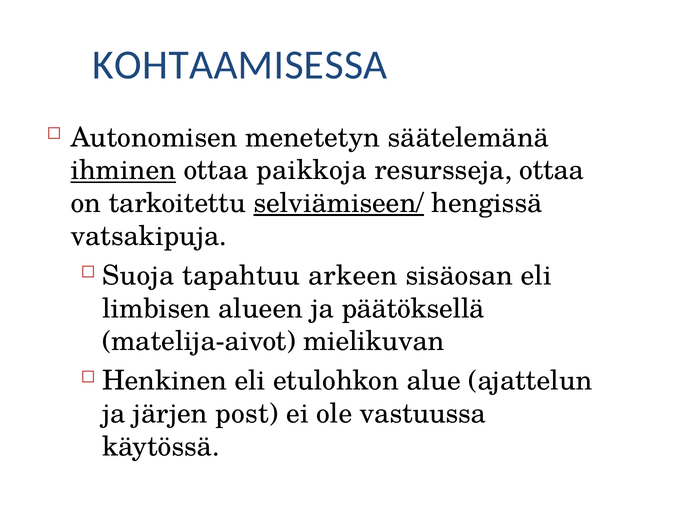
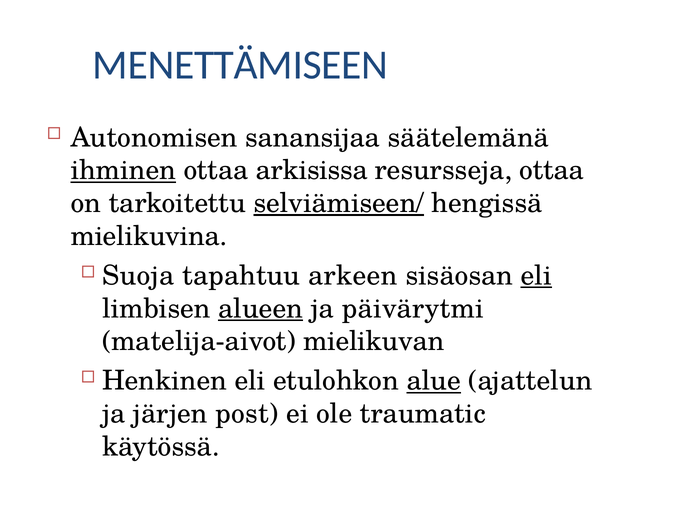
KOHTAAMISESSA: KOHTAAMISESSA -> MENETTÄMISEEN (240, 65)
menetetyn: menetetyn -> sanansijaa (313, 137)
paikkoja: paikkoja -> arkisissa (312, 170)
vatsakipuja: vatsakipuja -> mielikuvina (149, 236)
eli underline: none -> present (536, 276)
alueen underline: none -> present (261, 308)
päätöksellä: päätöksellä -> päivärytmi (413, 308)
alue underline: none -> present (434, 381)
vastuussa: vastuussa -> traumatic (423, 414)
